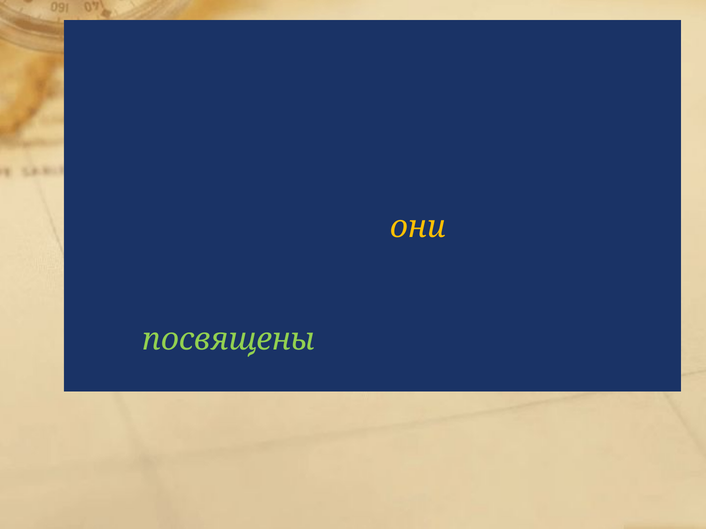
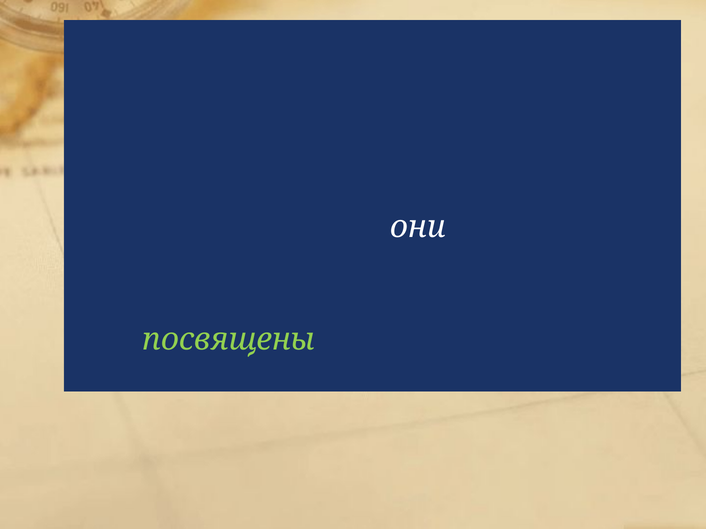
они colour: yellow -> white (418, 227)
